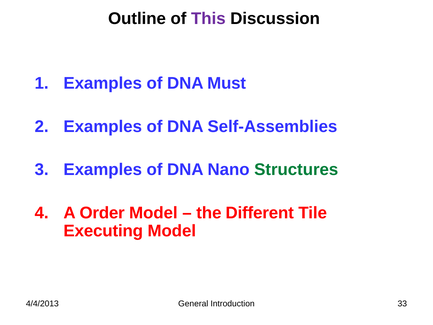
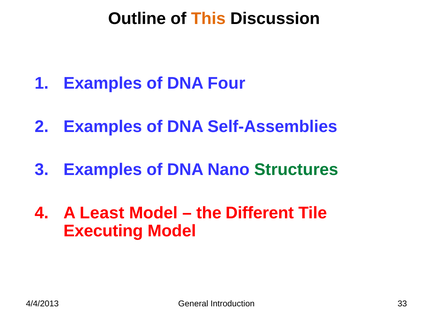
This colour: purple -> orange (208, 18)
Must: Must -> Four (226, 83)
Order: Order -> Least (102, 213)
